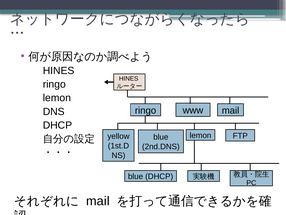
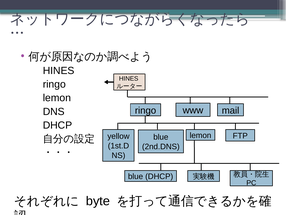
mail: mail -> byte (98, 201)
